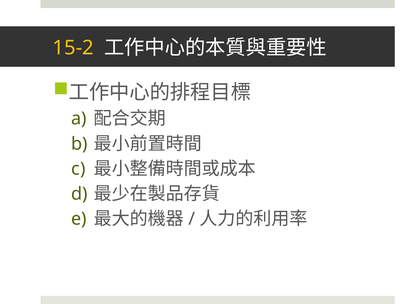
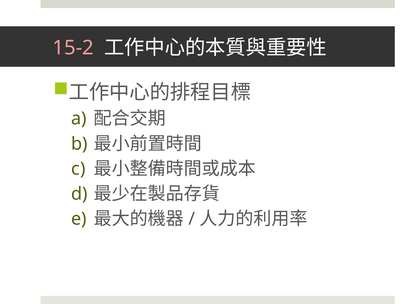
15-2 colour: yellow -> pink (73, 48)
